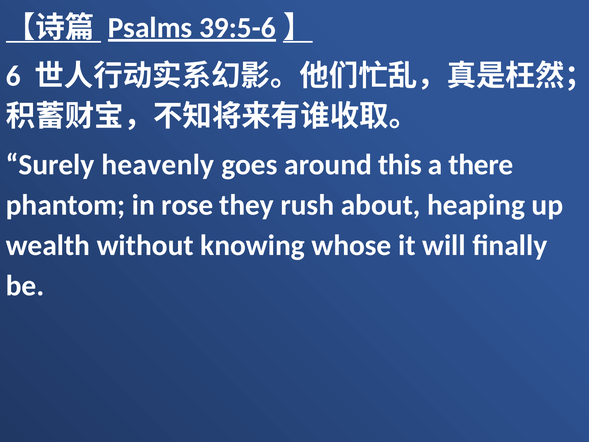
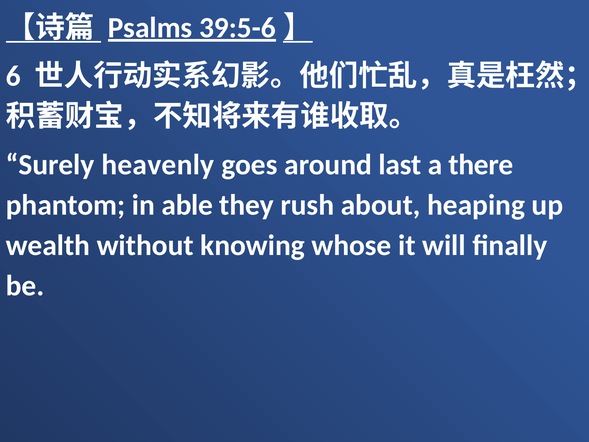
this: this -> last (400, 165)
rose: rose -> able (187, 205)
